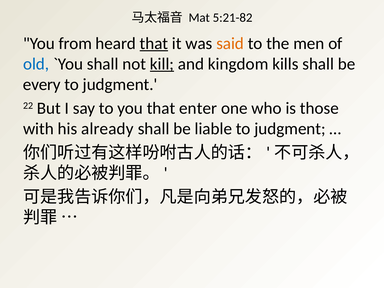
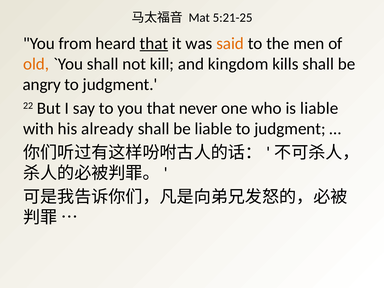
5:21-82: 5:21-82 -> 5:21-25 (233, 18)
old colour: blue -> orange (36, 64)
kill underline: present -> none (162, 64)
every: every -> angry (42, 84)
enter: enter -> never (198, 108)
is those: those -> liable (319, 108)
